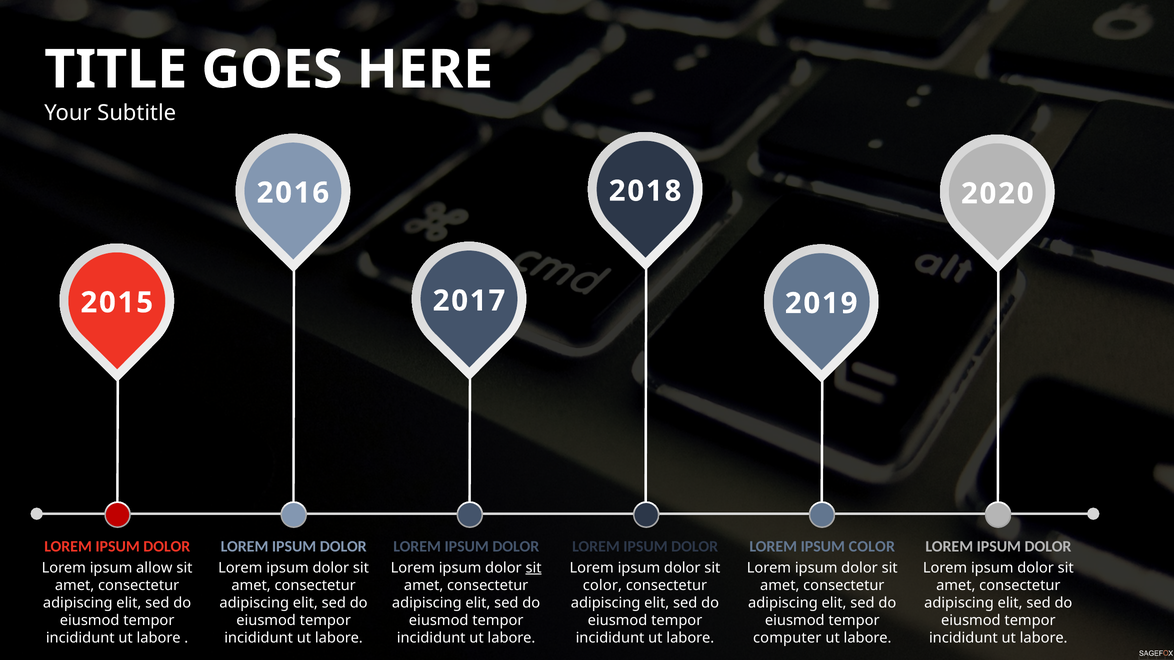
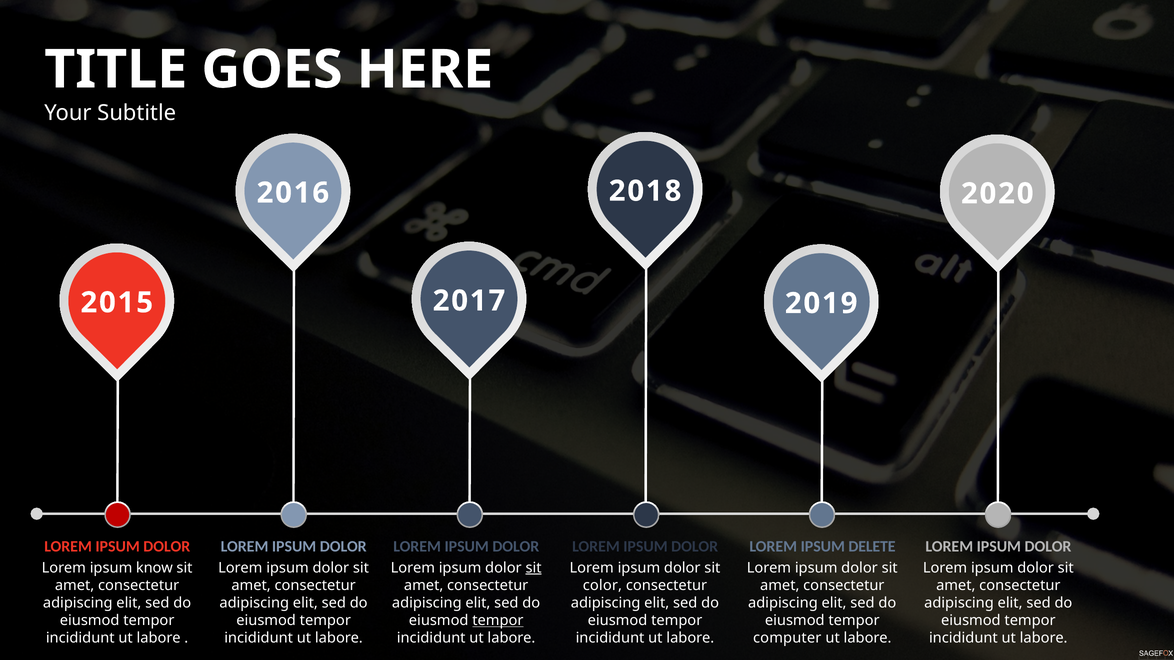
IPSUM COLOR: COLOR -> DELETE (872, 547)
allow: allow -> know (154, 568)
tempor underline: none -> present (498, 621)
